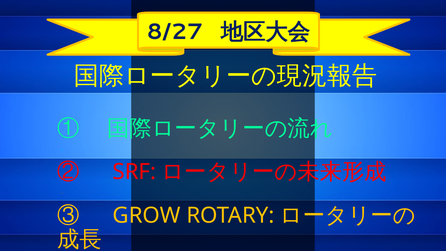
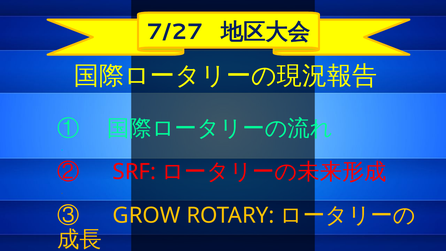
8/27: 8/27 -> 7/27 (175, 32)
